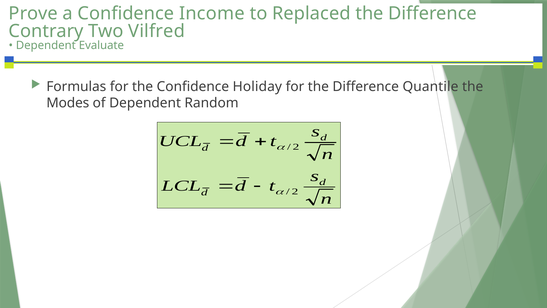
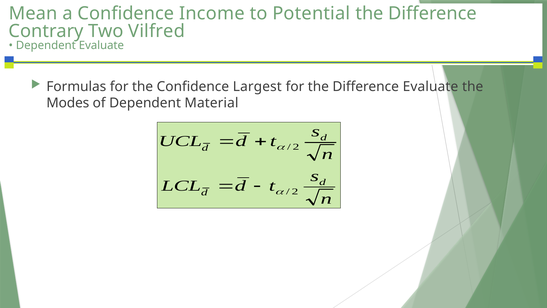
Prove: Prove -> Mean (33, 13)
Replaced: Replaced -> Potential (311, 13)
Holiday: Holiday -> Largest (257, 86)
Difference Quantile: Quantile -> Evaluate (430, 86)
Random: Random -> Material (211, 103)
